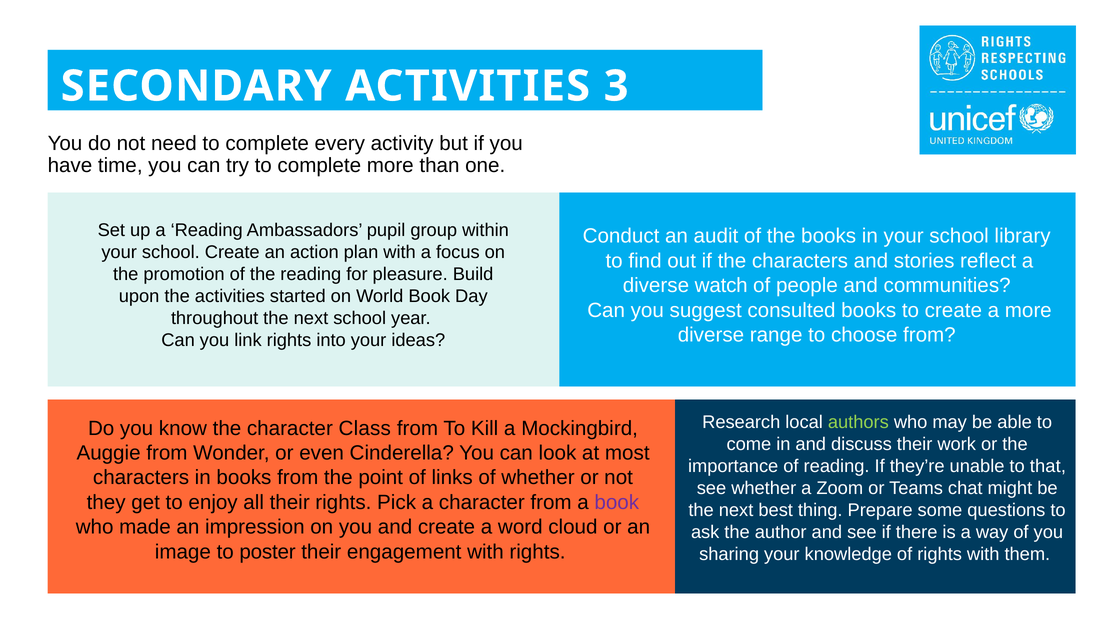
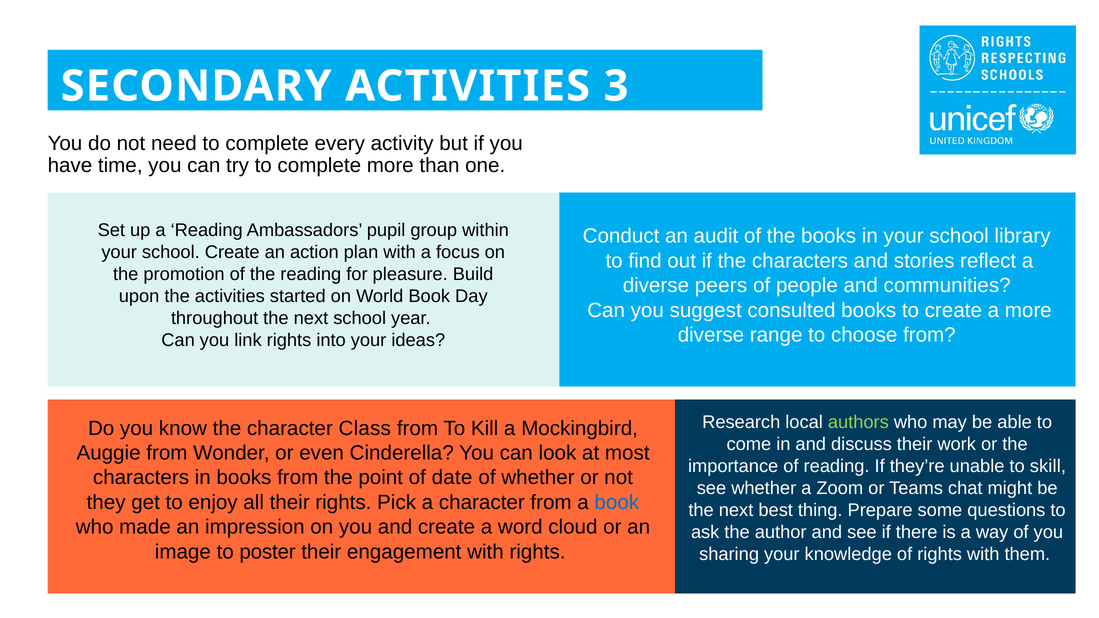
watch: watch -> peers (721, 286)
that: that -> skill (1048, 466)
links: links -> date (452, 478)
book colour: purple -> blue (617, 503)
